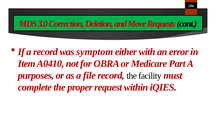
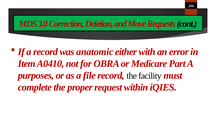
symptom: symptom -> anatomic (95, 52)
